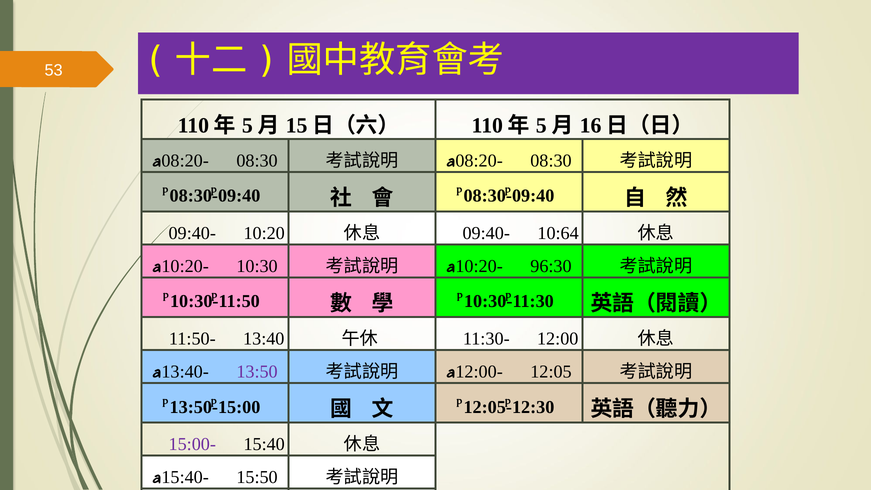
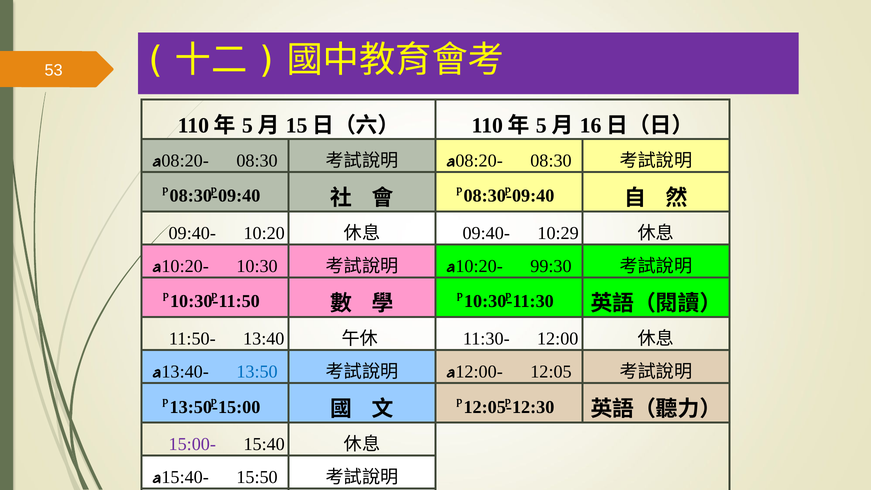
10:64: 10:64 -> 10:29 (558, 233)
96:30: 96:30 -> 99:30 (551, 266)
13:50 colour: purple -> blue (257, 372)
